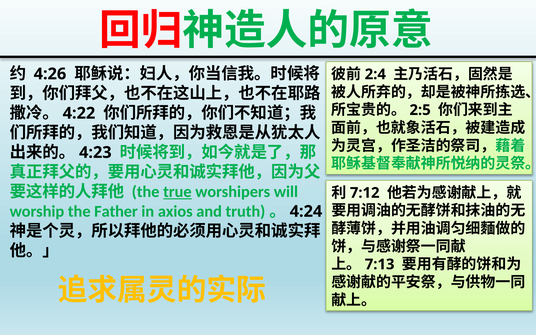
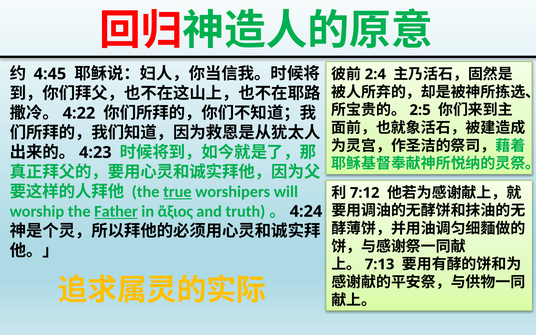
4:26: 4:26 -> 4:45 (50, 74)
Father underline: none -> present (116, 211)
axios: axios -> ἄξιος (175, 211)
